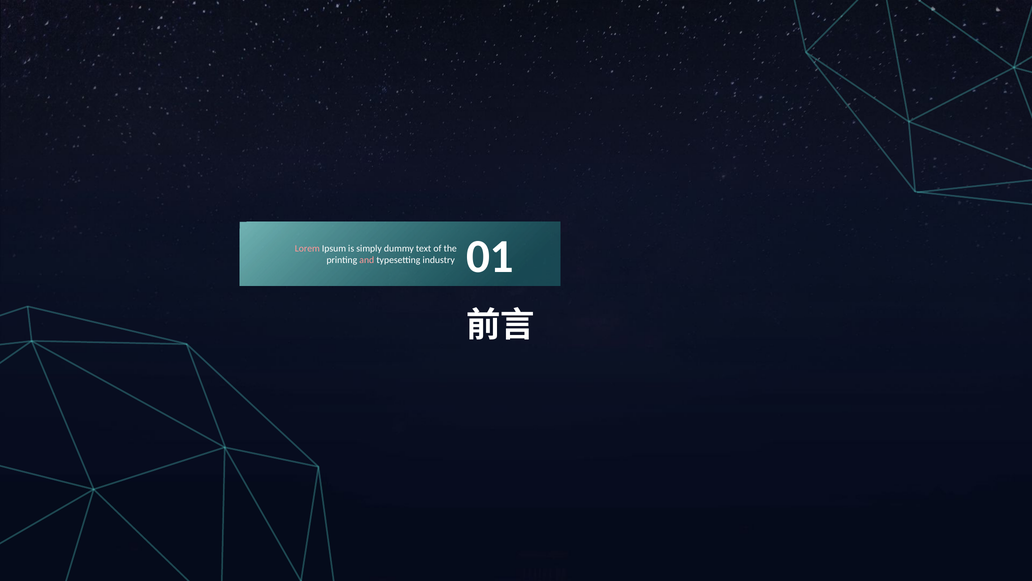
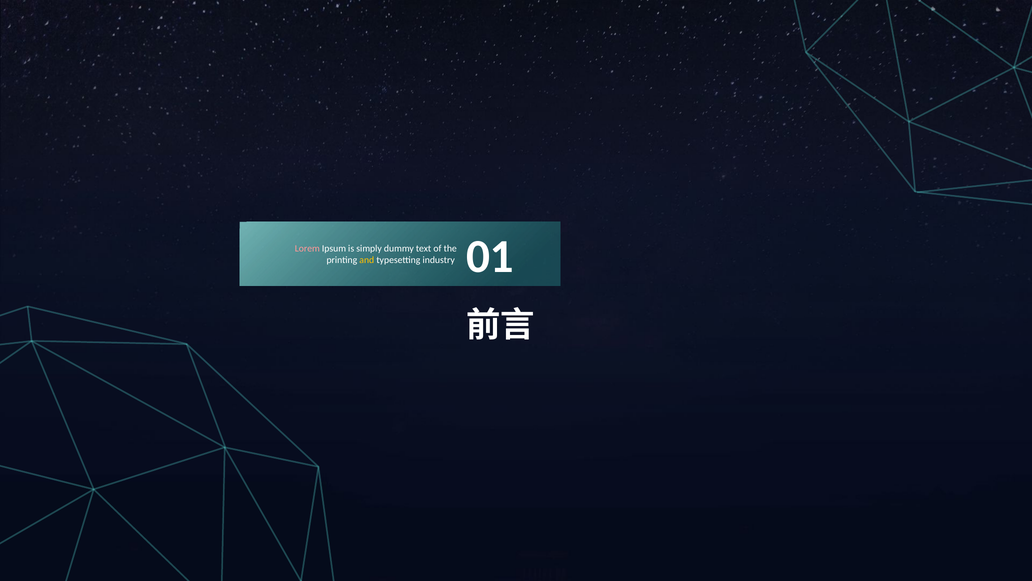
and colour: pink -> yellow (367, 260)
